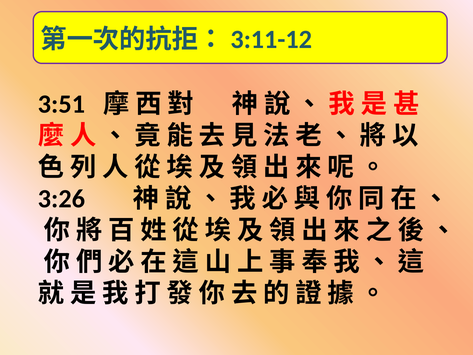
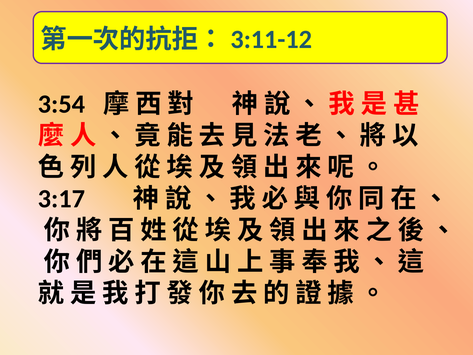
3:51: 3:51 -> 3:54 (61, 104)
3:26: 3:26 -> 3:17 (61, 199)
